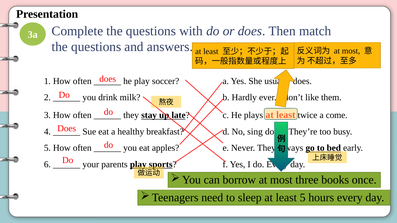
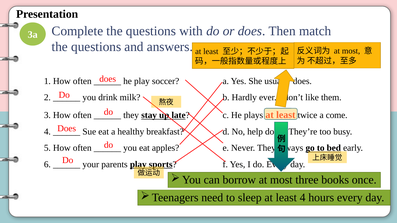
sing: sing -> help (255, 132)
least 5: 5 -> 4 (303, 198)
